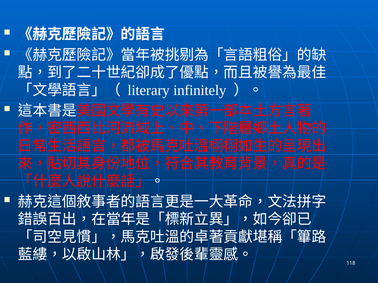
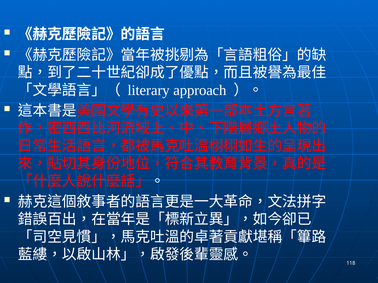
infinitely: infinitely -> approach (200, 90)
